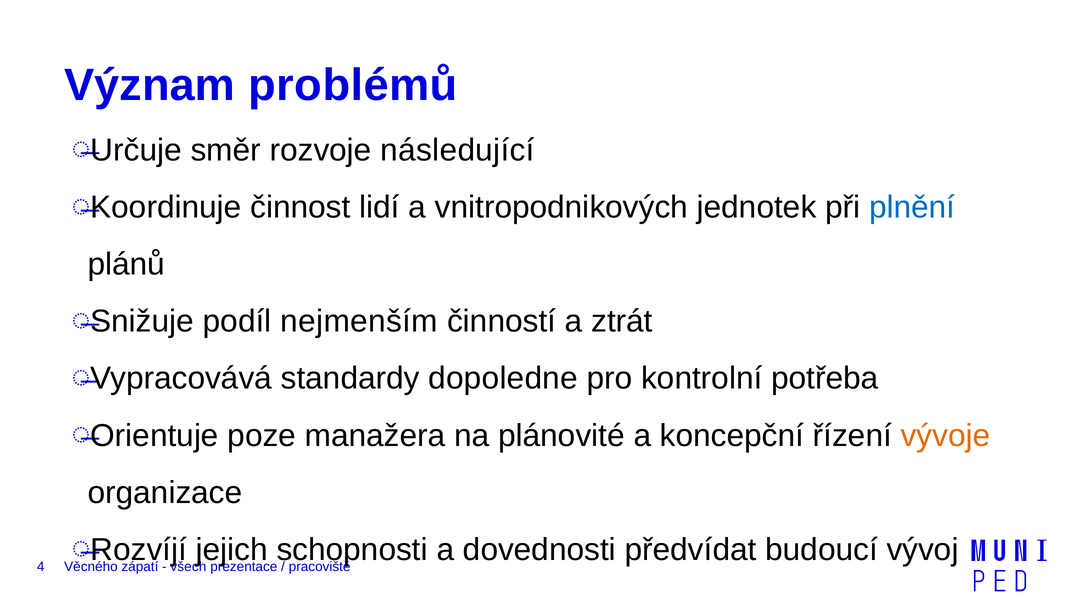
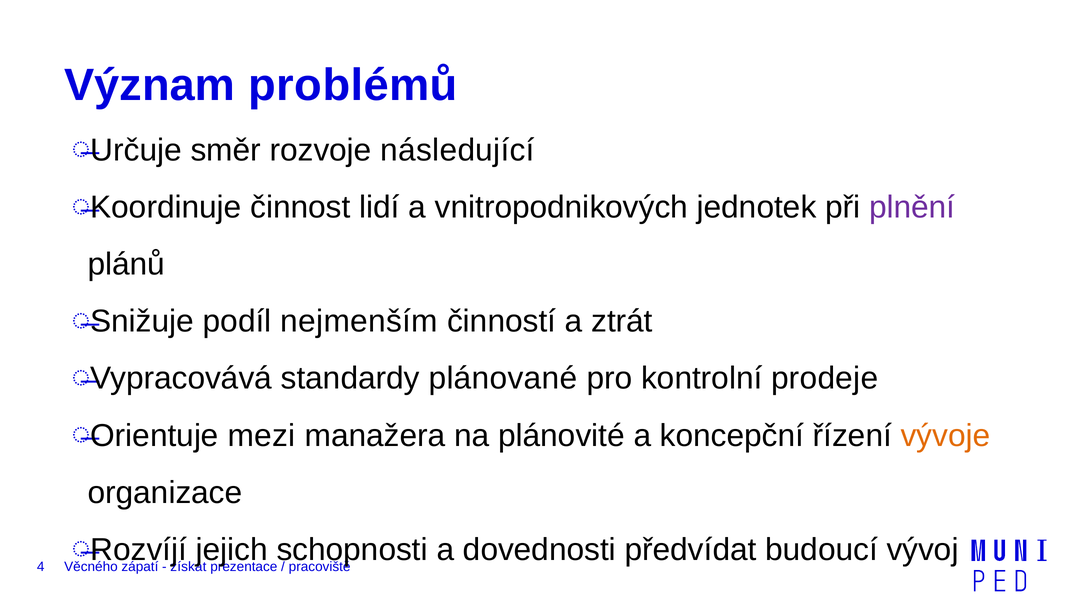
plnění colour: blue -> purple (912, 207)
dopoledne: dopoledne -> plánované (503, 379)
potřeba: potřeba -> prodeje (825, 379)
poze: poze -> mezi (262, 436)
všech: všech -> získat (188, 567)
